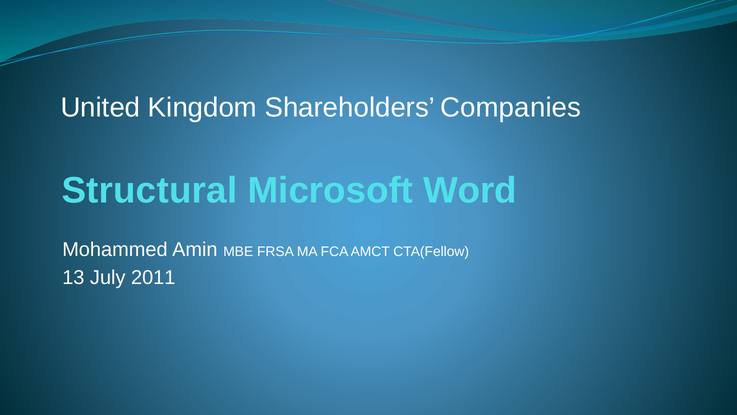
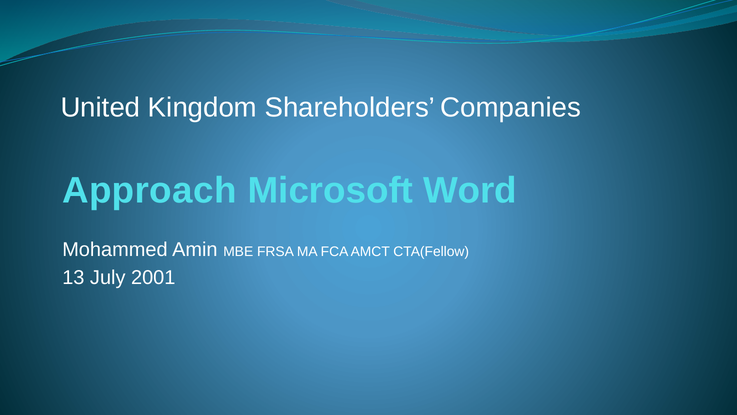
Structural: Structural -> Approach (149, 191)
2011: 2011 -> 2001 (153, 278)
